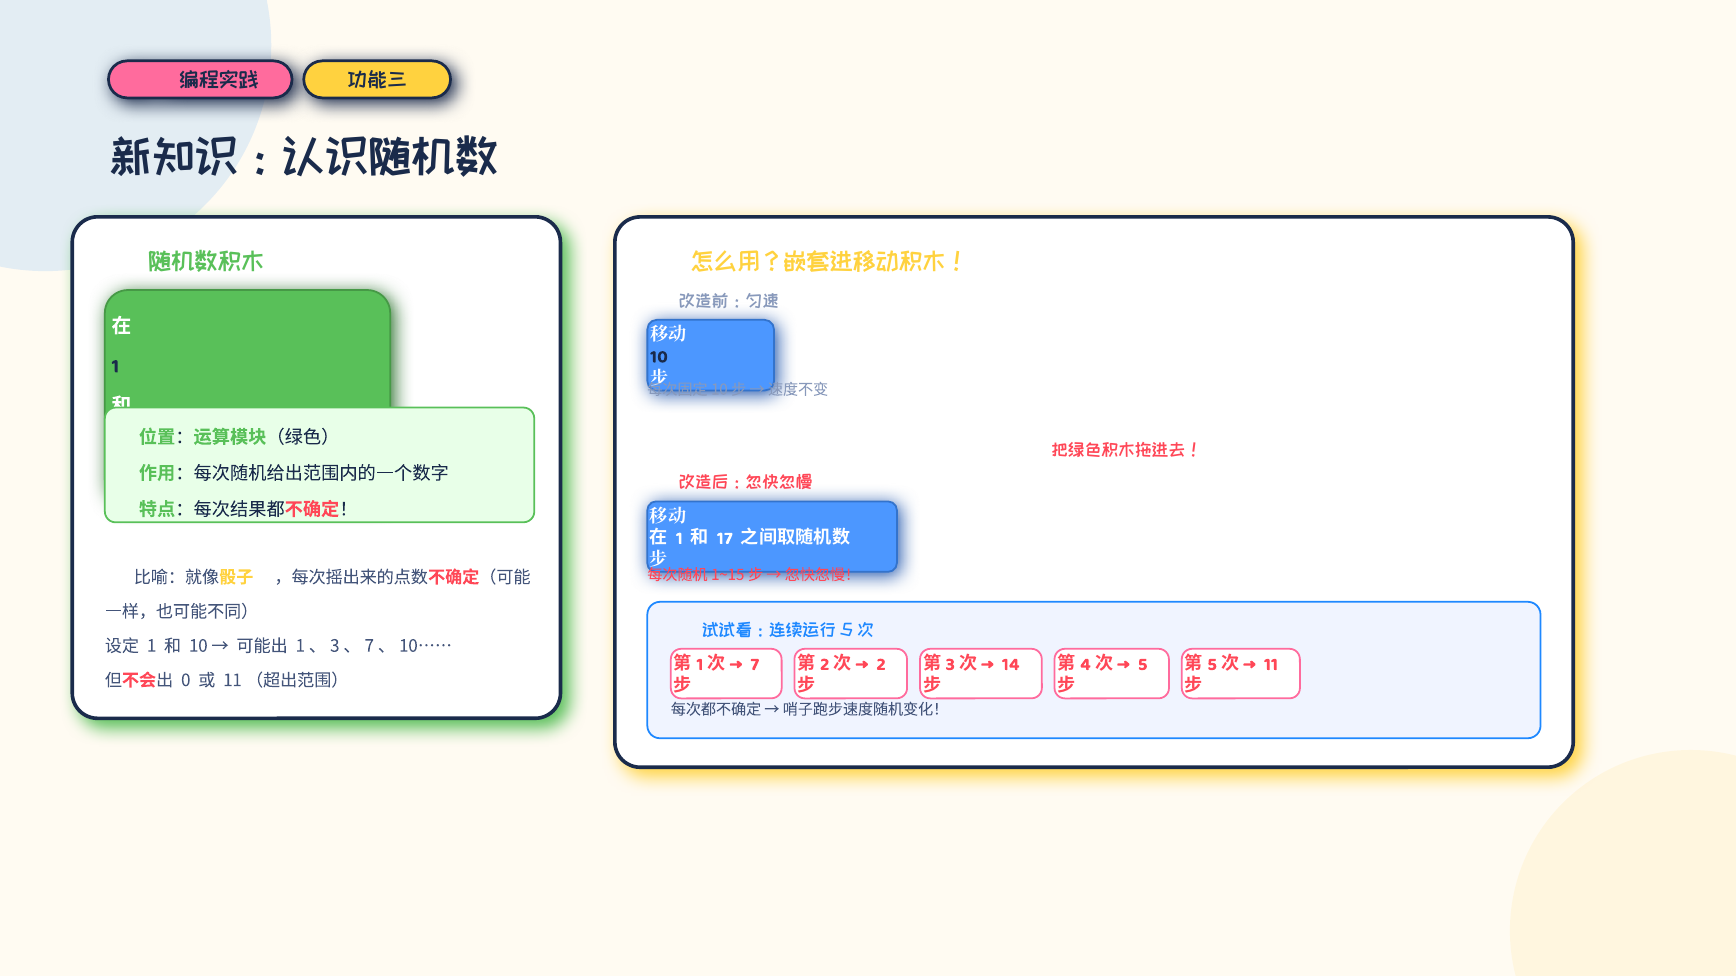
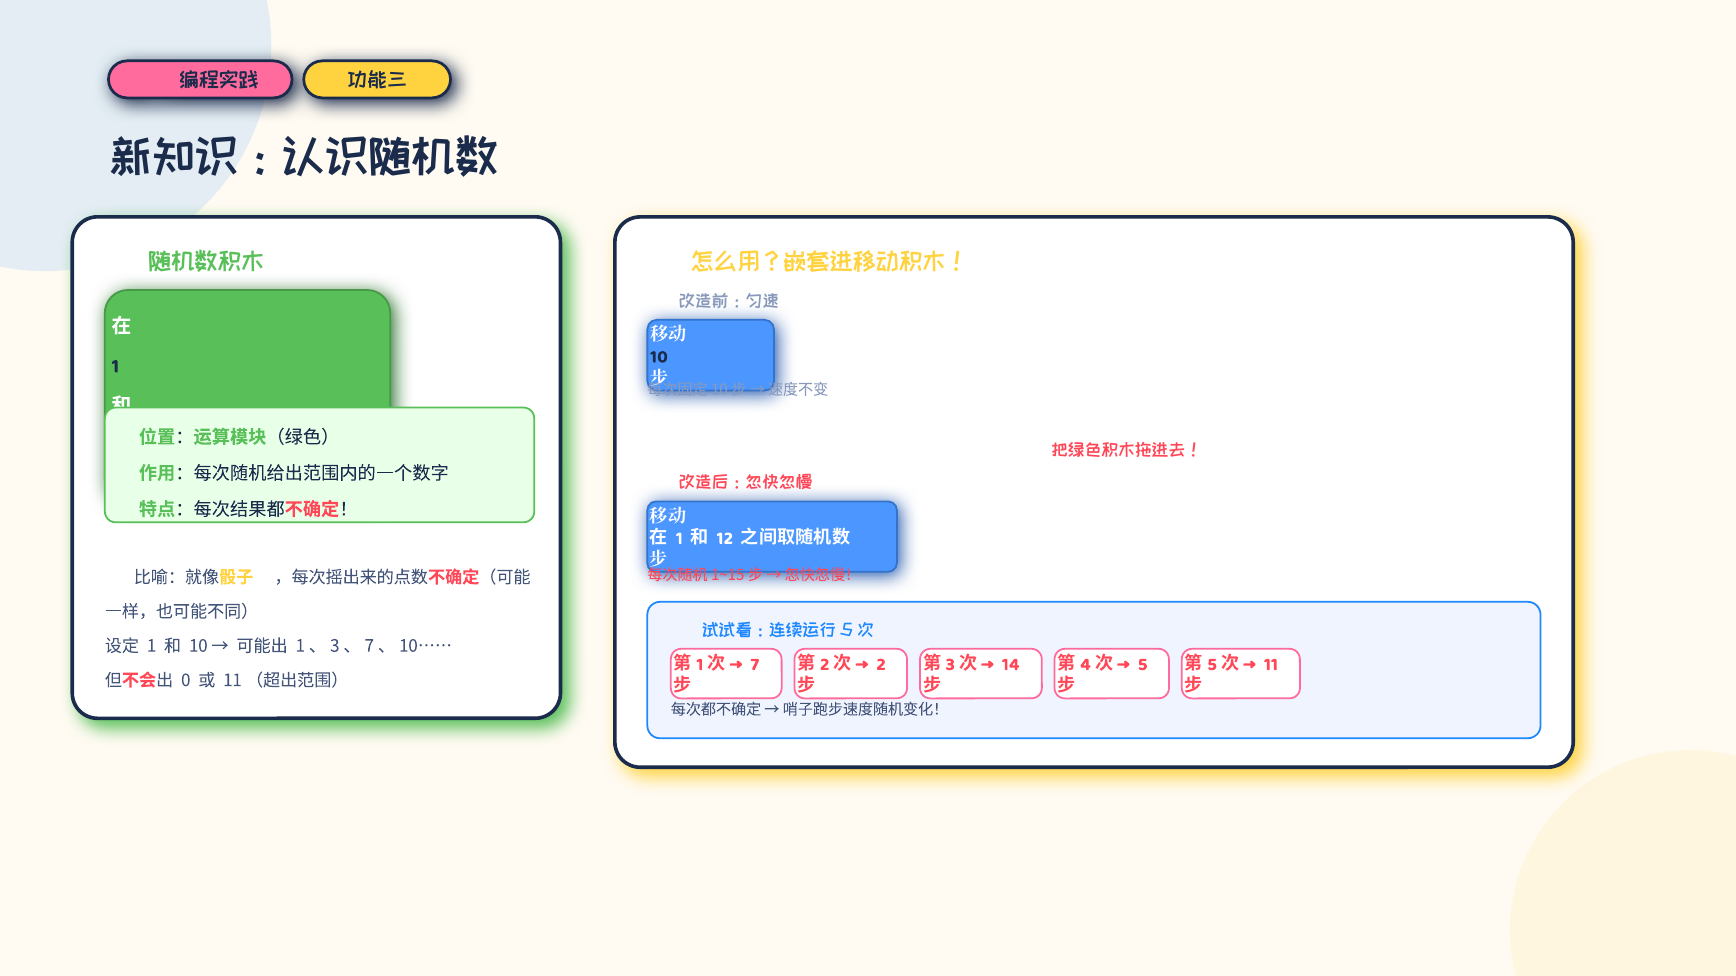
17: 17 -> 12 (725, 538)
